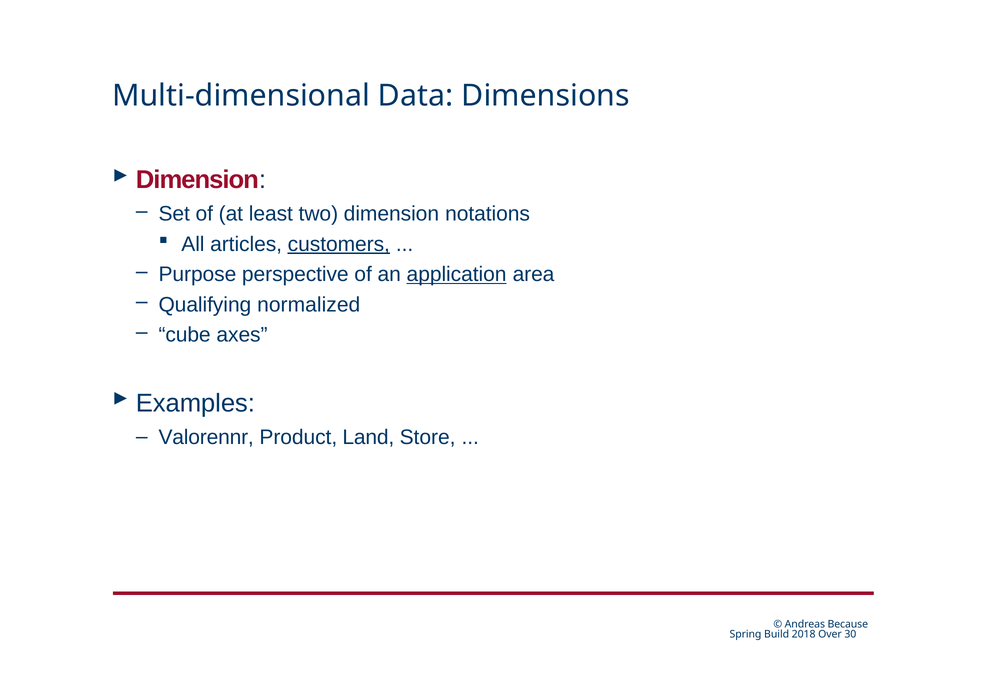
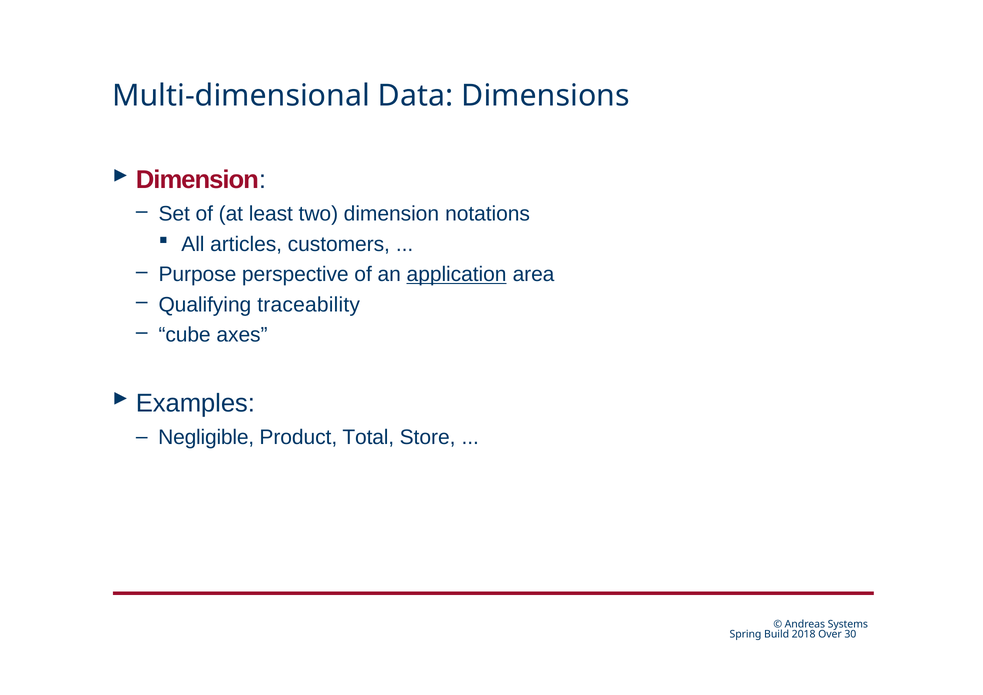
customers underline: present -> none (339, 244)
normalized: normalized -> traceability (309, 305)
Valorennr: Valorennr -> Negligible (206, 437)
Land: Land -> Total (368, 437)
Because: Because -> Systems (848, 624)
